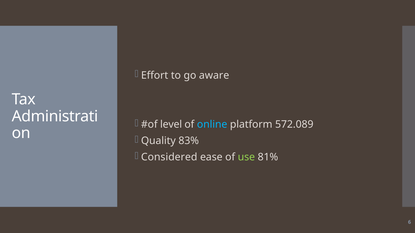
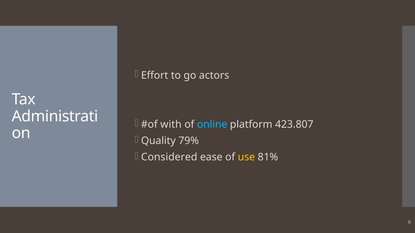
aware: aware -> actors (214, 76)
level: level -> with (171, 125)
572.089: 572.089 -> 423.807 (294, 125)
83%: 83% -> 79% (189, 141)
use colour: light green -> yellow (246, 157)
